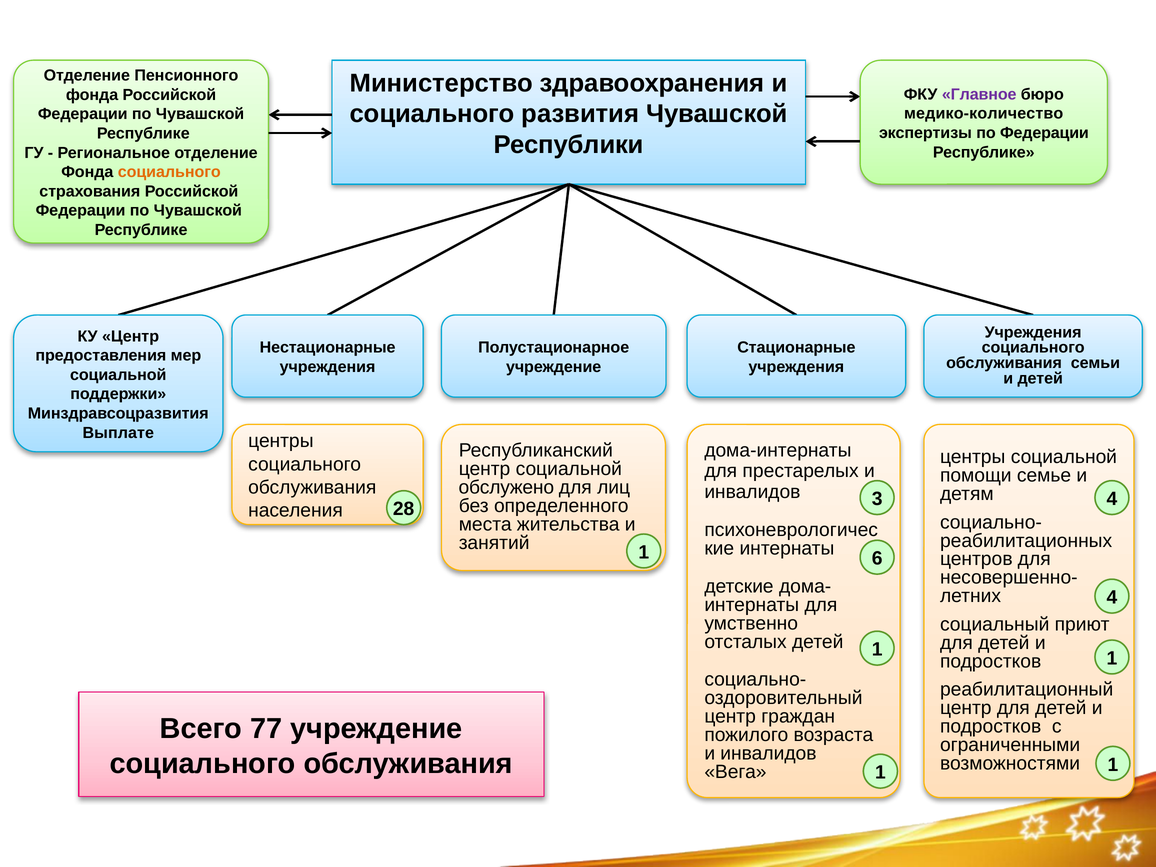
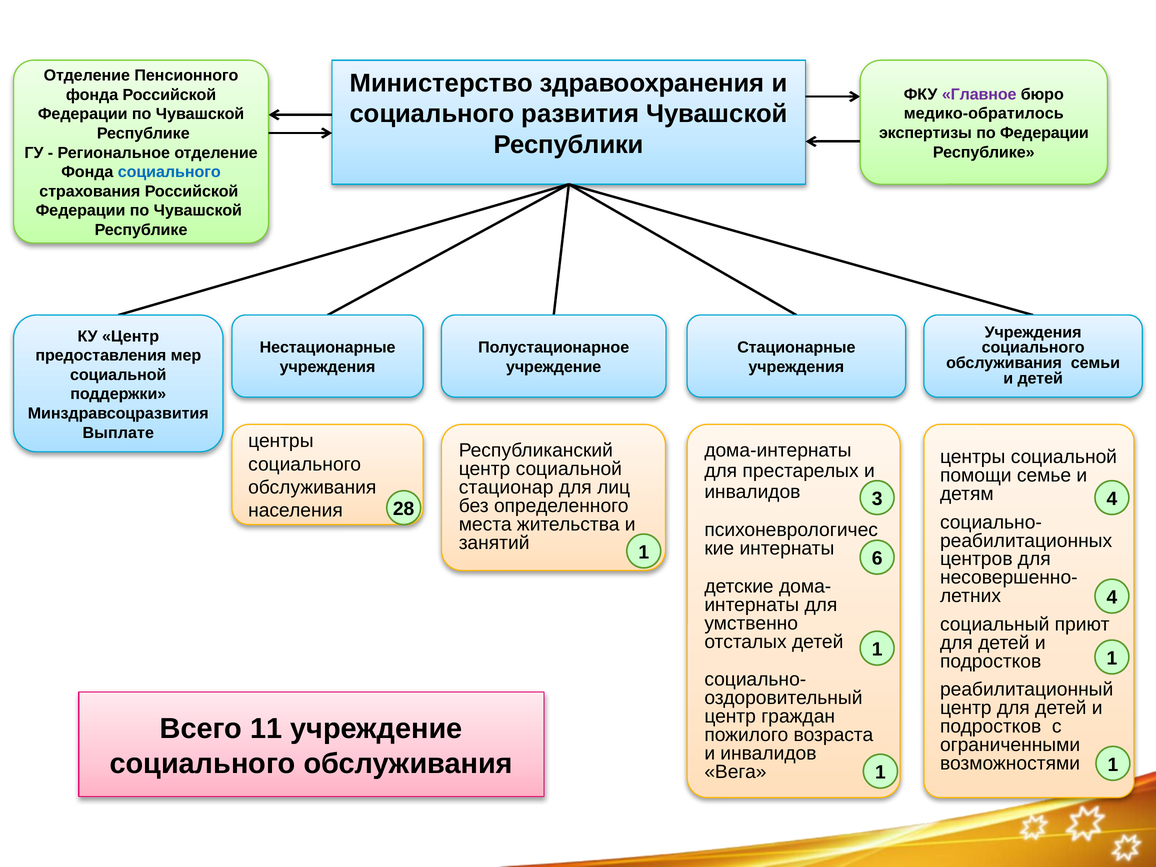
медико-количество: медико-количество -> медико-обратилось (984, 114)
социального colour: orange -> blue (169, 172)
обслужено: обслужено -> стационар (506, 487)
77: 77 -> 11 (266, 729)
